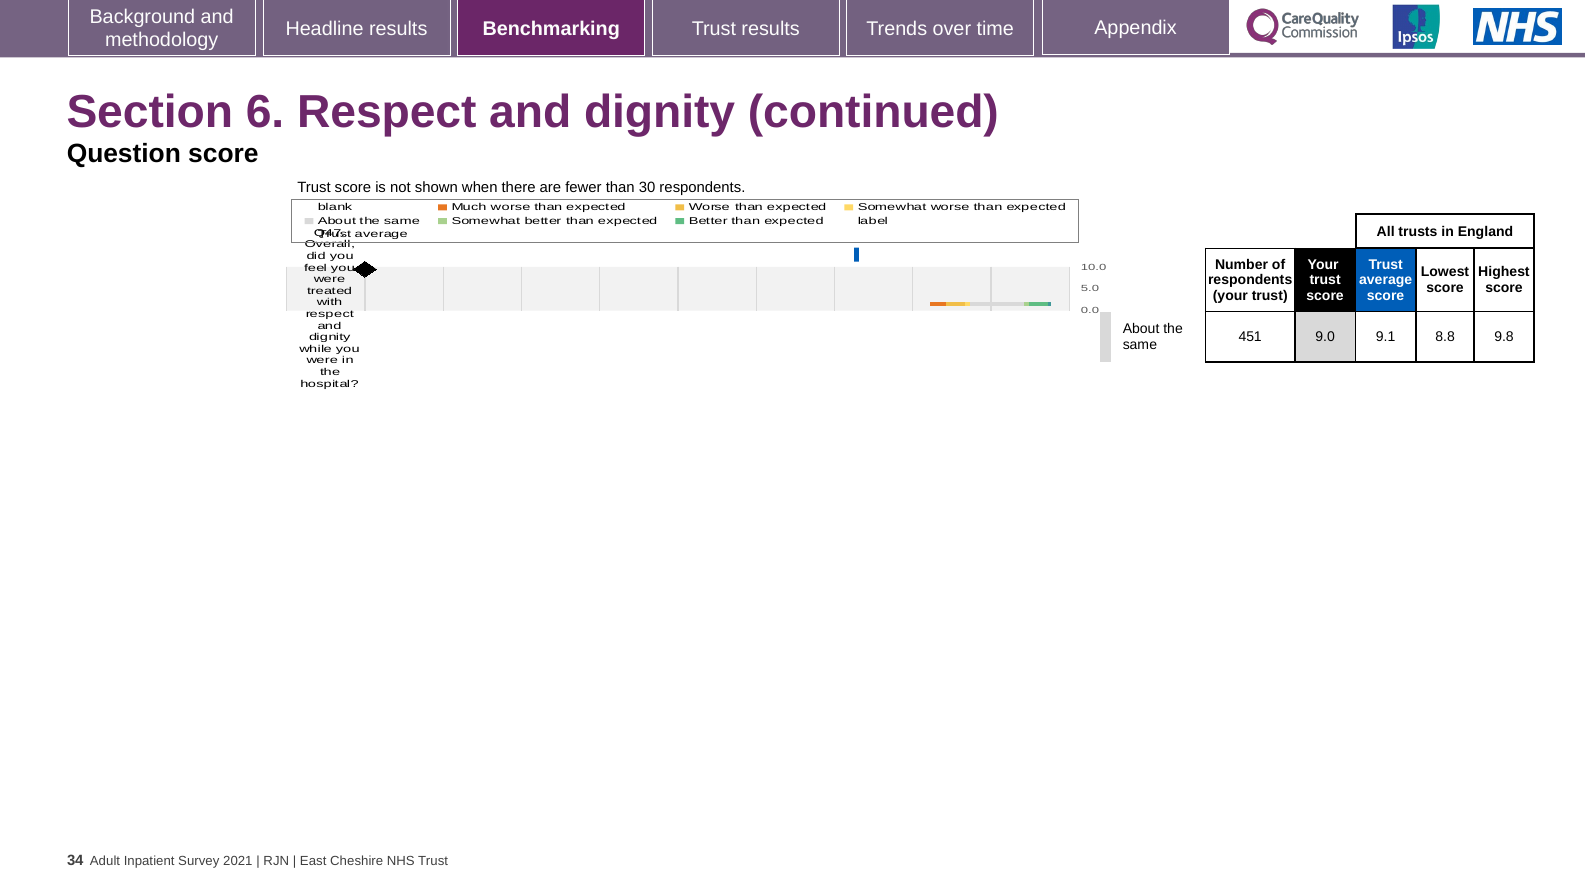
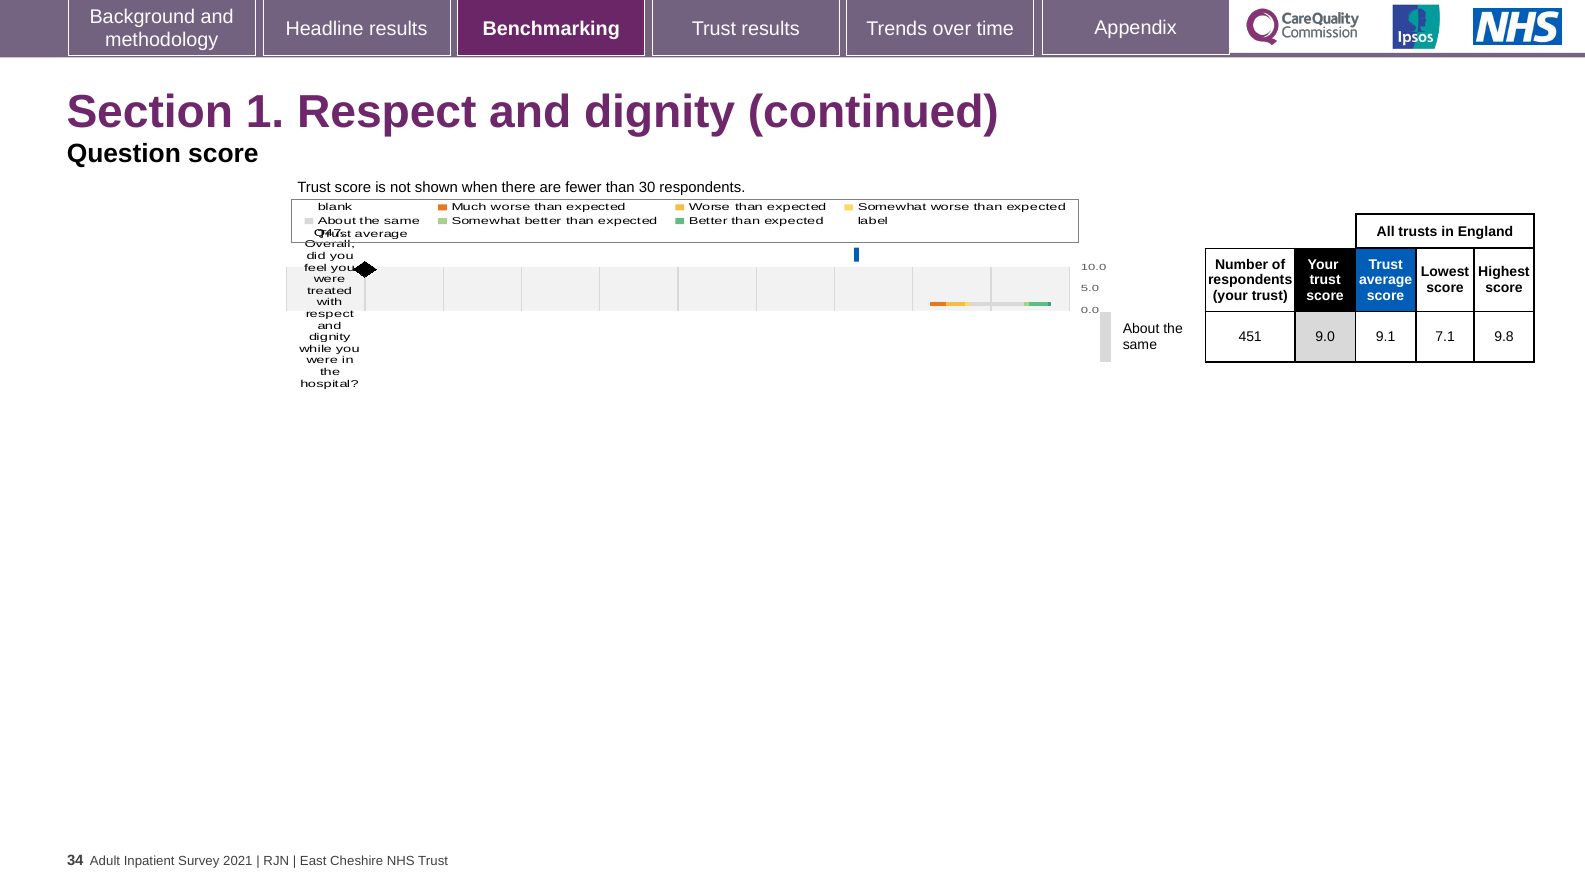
6: 6 -> 1 (265, 112)
8.8: 8.8 -> 7.1 (1445, 337)
